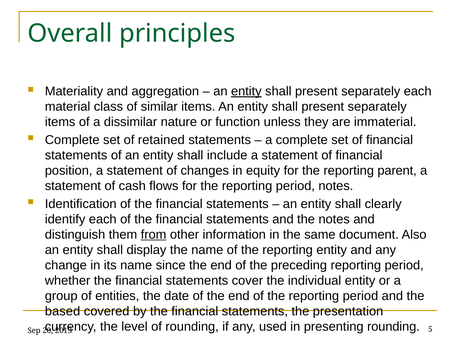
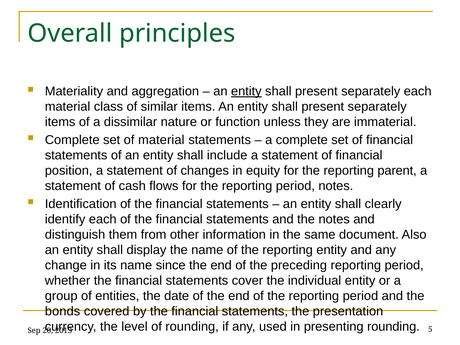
of retained: retained -> material (161, 140)
from underline: present -> none (154, 235)
based: based -> bonds (63, 311)
